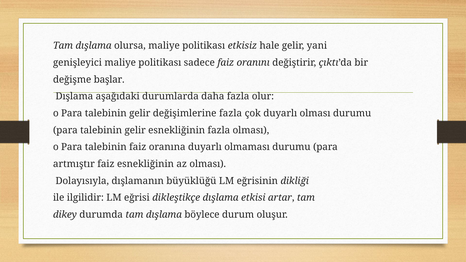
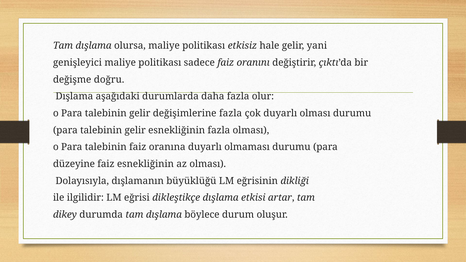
başlar: başlar -> doğru (109, 80)
artmıştır: artmıştır -> düzeyine (74, 164)
